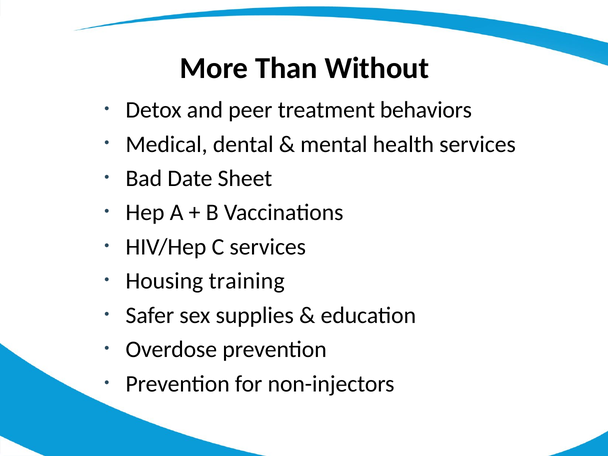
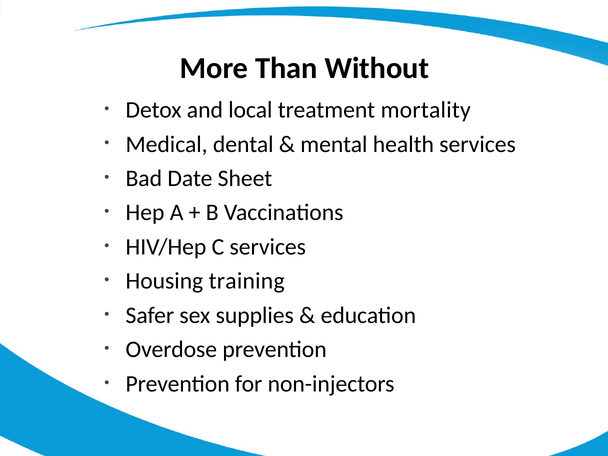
peer: peer -> local (250, 110)
behaviors: behaviors -> mortality (426, 110)
